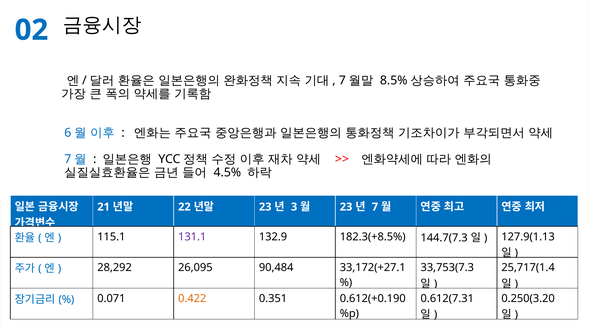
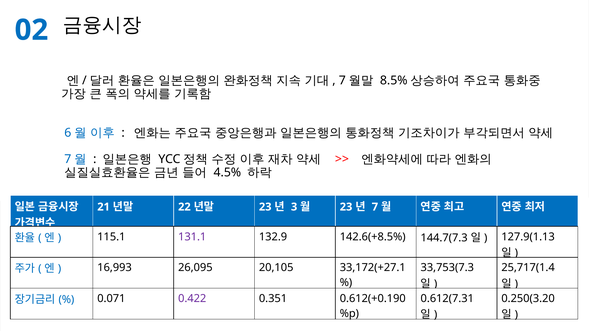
182.3(+8.5%: 182.3(+8.5% -> 142.6(+8.5% (373, 237)
28,292: 28,292 -> 16,993 (115, 268)
90,484: 90,484 -> 20,105 (276, 268)
0.422 colour: orange -> purple (192, 299)
